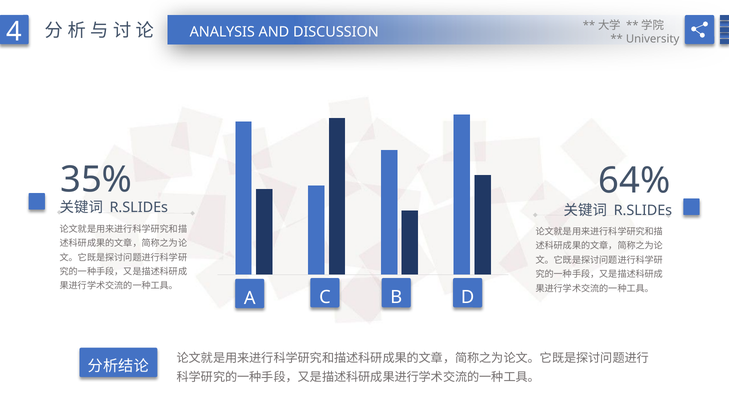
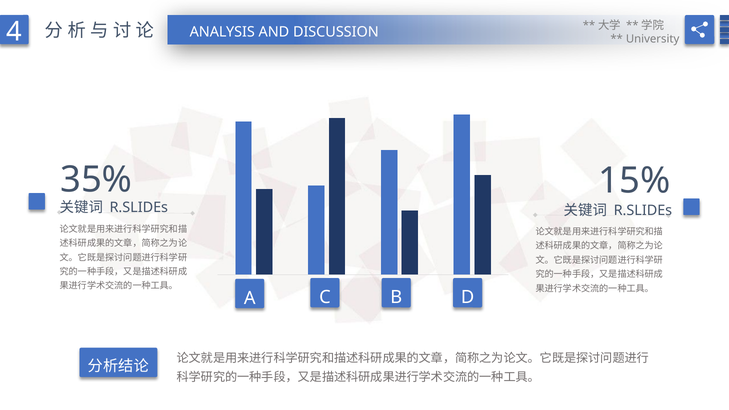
64%: 64% -> 15% (634, 181)
